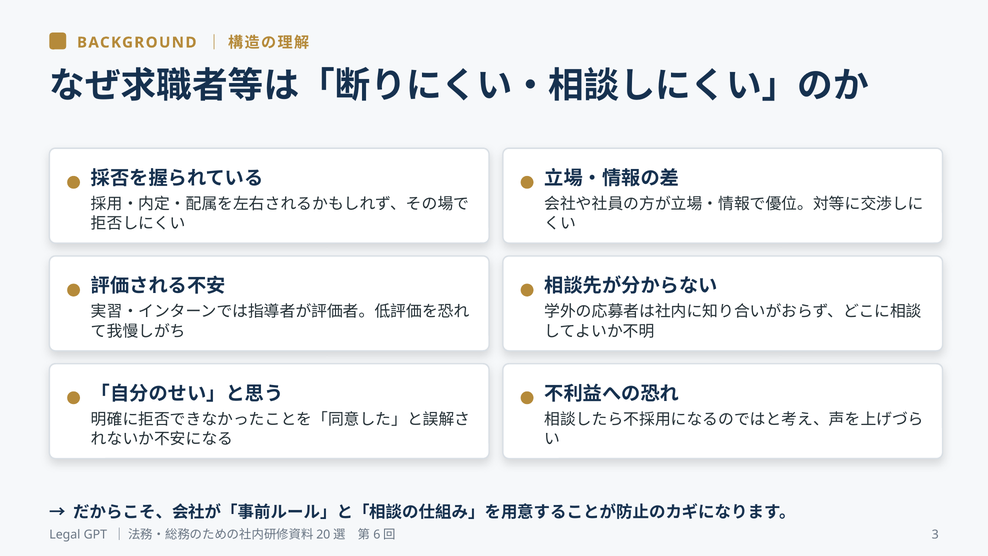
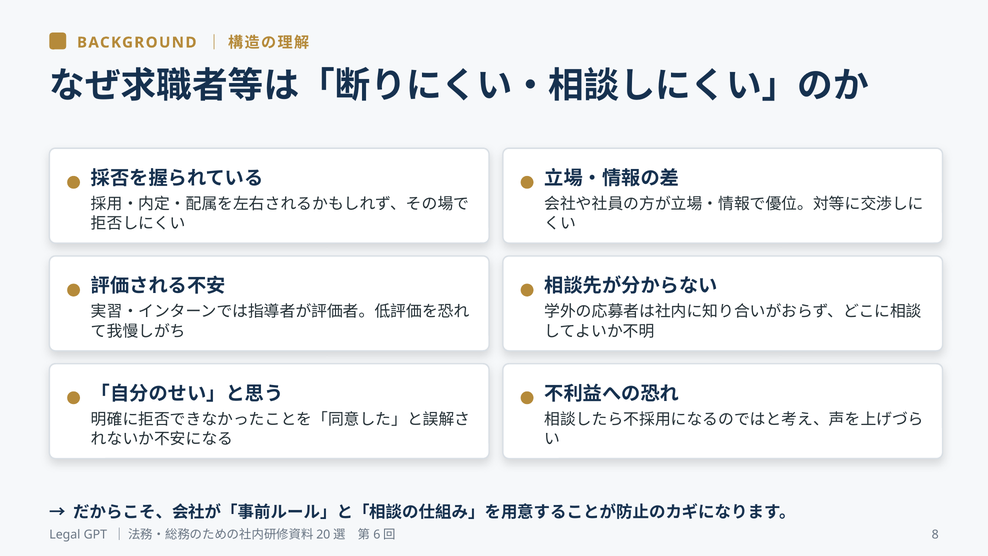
3: 3 -> 8 (935, 534)
